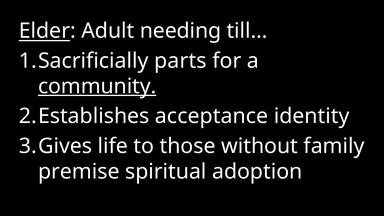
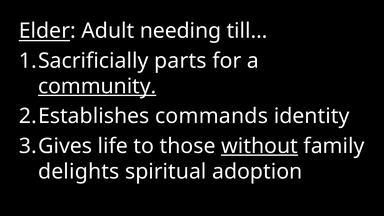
acceptance: acceptance -> commands (212, 116)
without underline: none -> present (260, 146)
premise: premise -> delights (79, 172)
